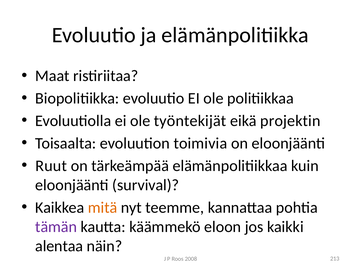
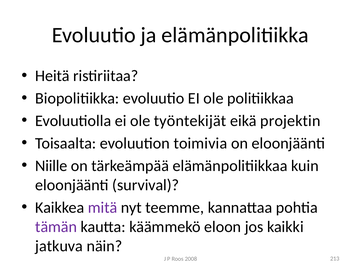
Maat: Maat -> Heitä (52, 76)
Ruut: Ruut -> Niille (51, 166)
mitä colour: orange -> purple (103, 207)
alentaa: alentaa -> jatkuva (59, 246)
